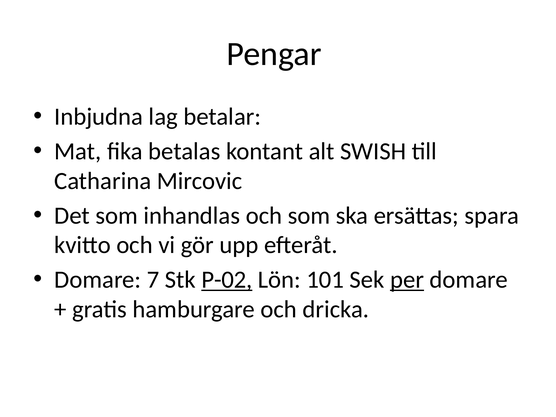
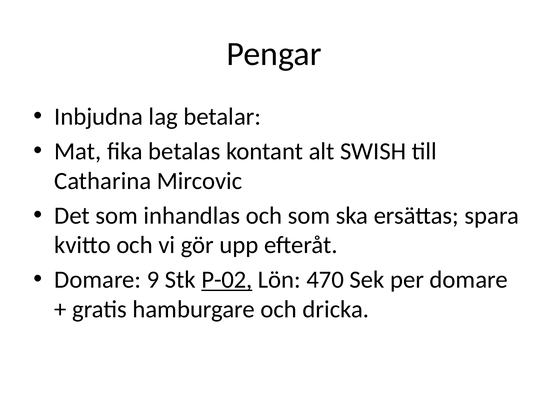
7: 7 -> 9 (153, 280)
101: 101 -> 470 (325, 280)
per underline: present -> none (407, 280)
